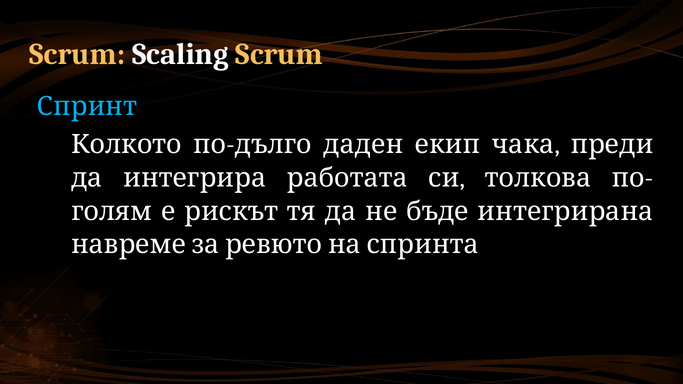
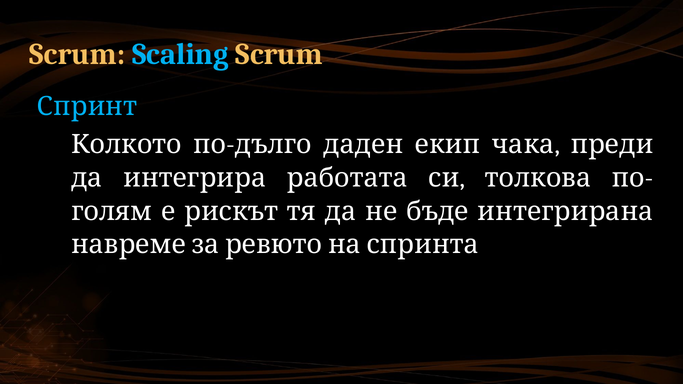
Scaling colour: white -> light blue (180, 54)
